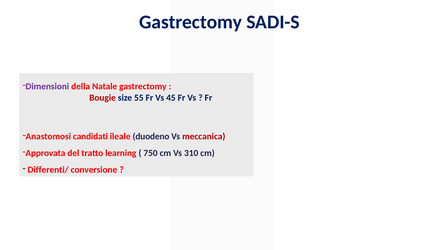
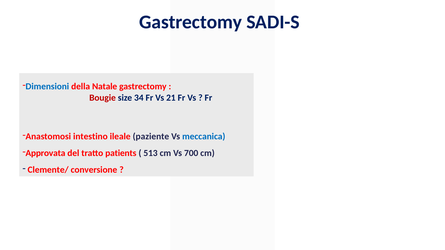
Dimensioni colour: purple -> blue (47, 87)
55: 55 -> 34 (139, 98)
45: 45 -> 21 (171, 98)
candidati: candidati -> intestino (90, 137)
duodeno: duodeno -> paziente (151, 137)
meccanica colour: red -> blue (204, 137)
learning: learning -> patients (121, 153)
750: 750 -> 513 (151, 153)
310: 310 -> 700 (191, 153)
Differenti/: Differenti/ -> Clemente/ (48, 170)
